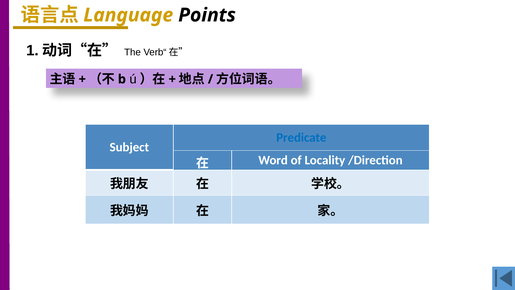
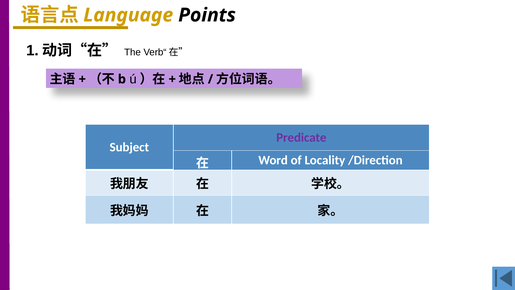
Predicate colour: blue -> purple (301, 138)
